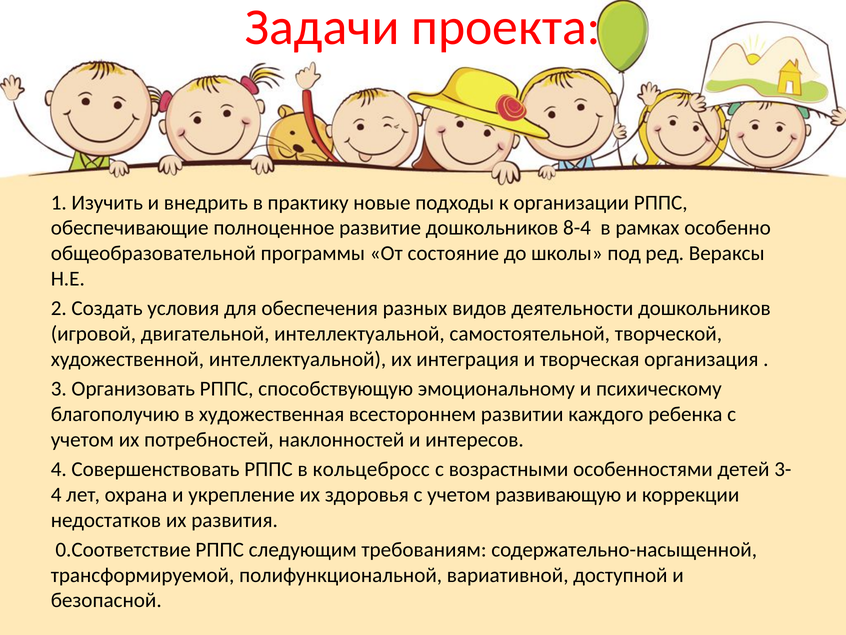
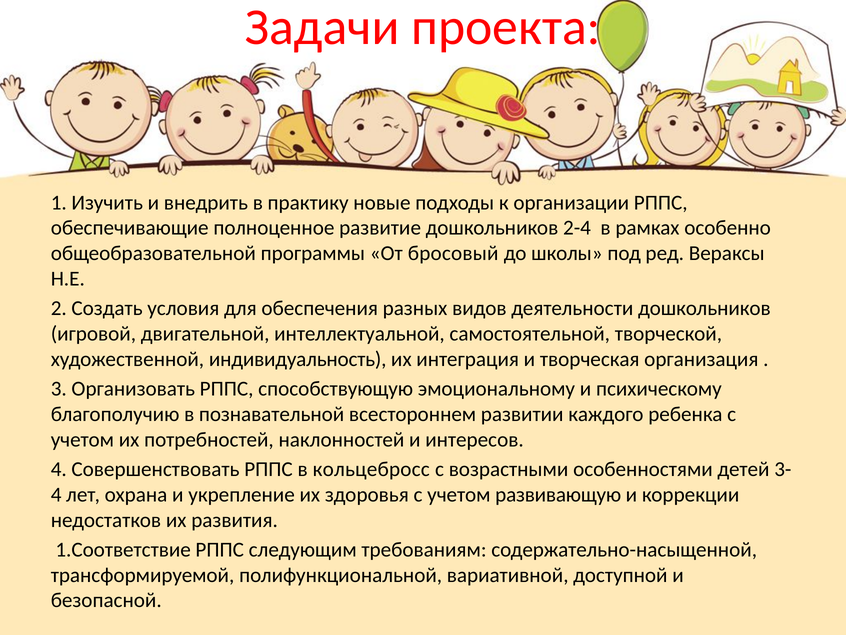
8-4: 8-4 -> 2-4 (577, 228)
состояние: состояние -> бросовый (453, 253)
художественной интеллектуальной: интеллектуальной -> индивидуальность (298, 359)
художественная: художественная -> познавательной (272, 414)
0.Соответствие: 0.Соответствие -> 1.Соответствие (123, 549)
